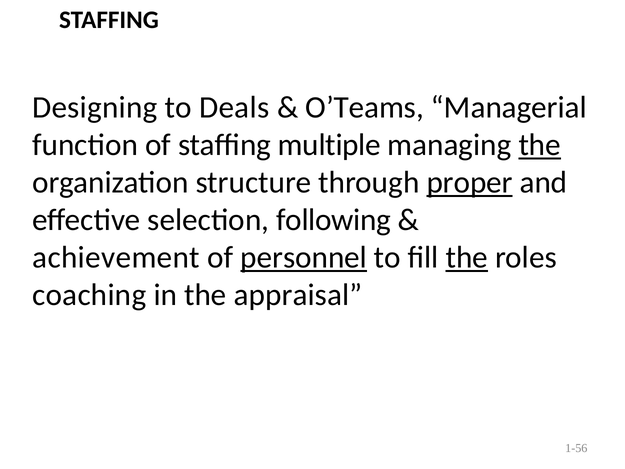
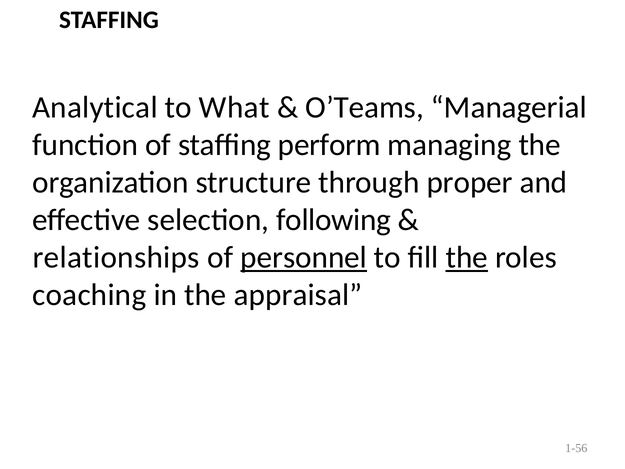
Designing: Designing -> Analytical (95, 107)
Deals: Deals -> What (234, 107)
multiple: multiple -> perform (329, 145)
the underline: present -> none (540, 145)
proper underline: present -> none (470, 182)
achievement: achievement -> relationships (116, 257)
